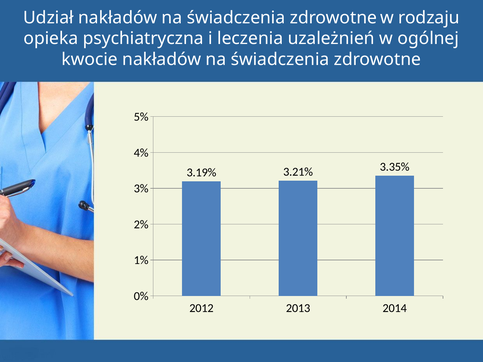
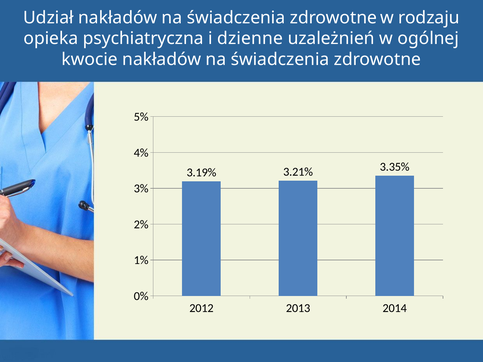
leczenia: leczenia -> dzienne (250, 39)
